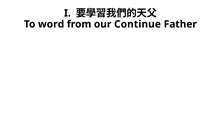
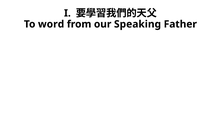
Continue: Continue -> Speaking (138, 24)
